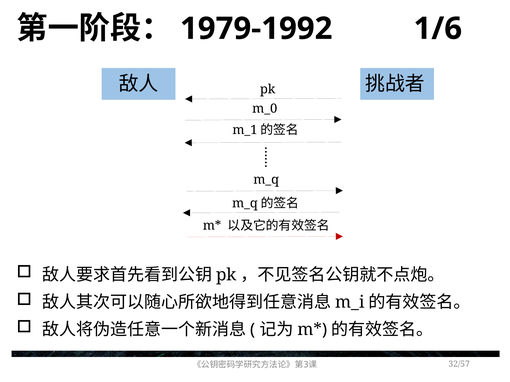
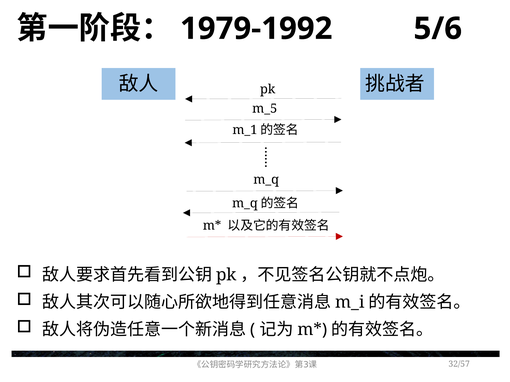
1/6: 1/6 -> 5/6 (438, 29)
m_0: m_0 -> m_5 (265, 109)
